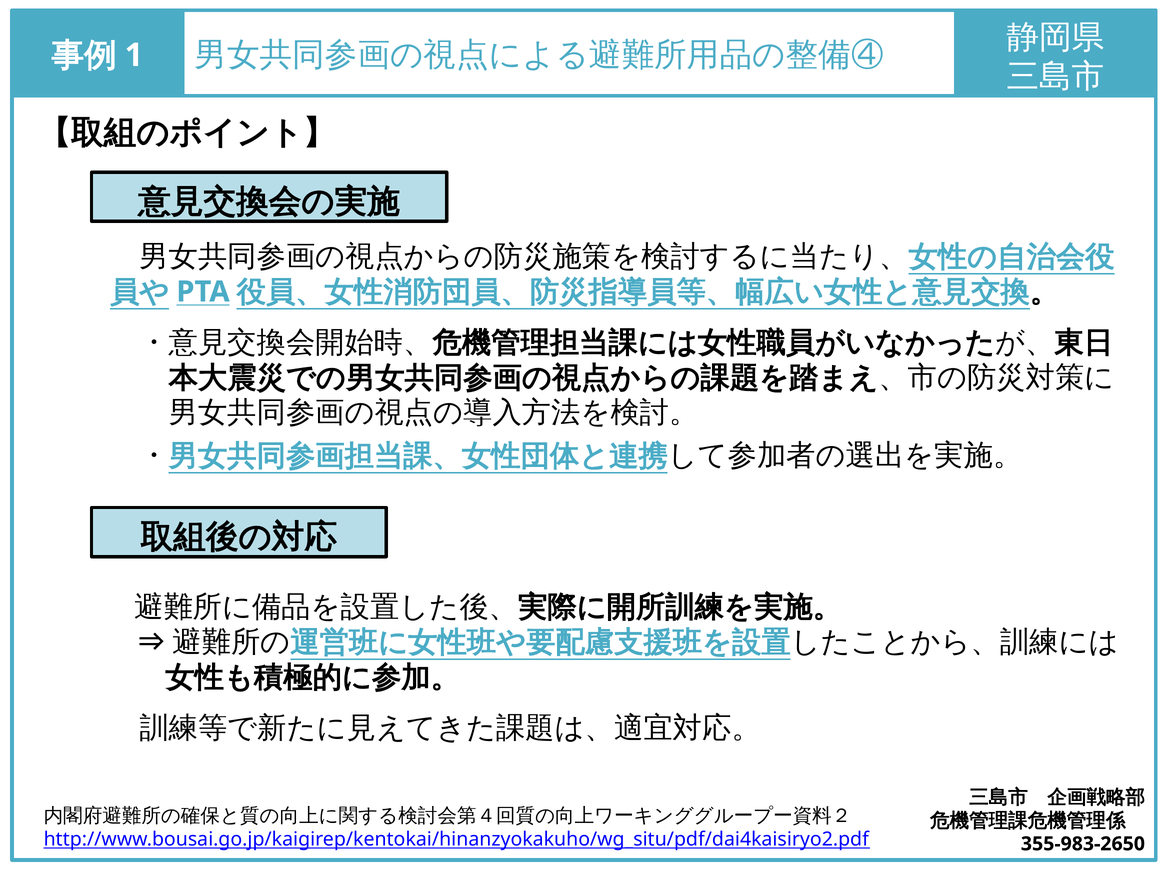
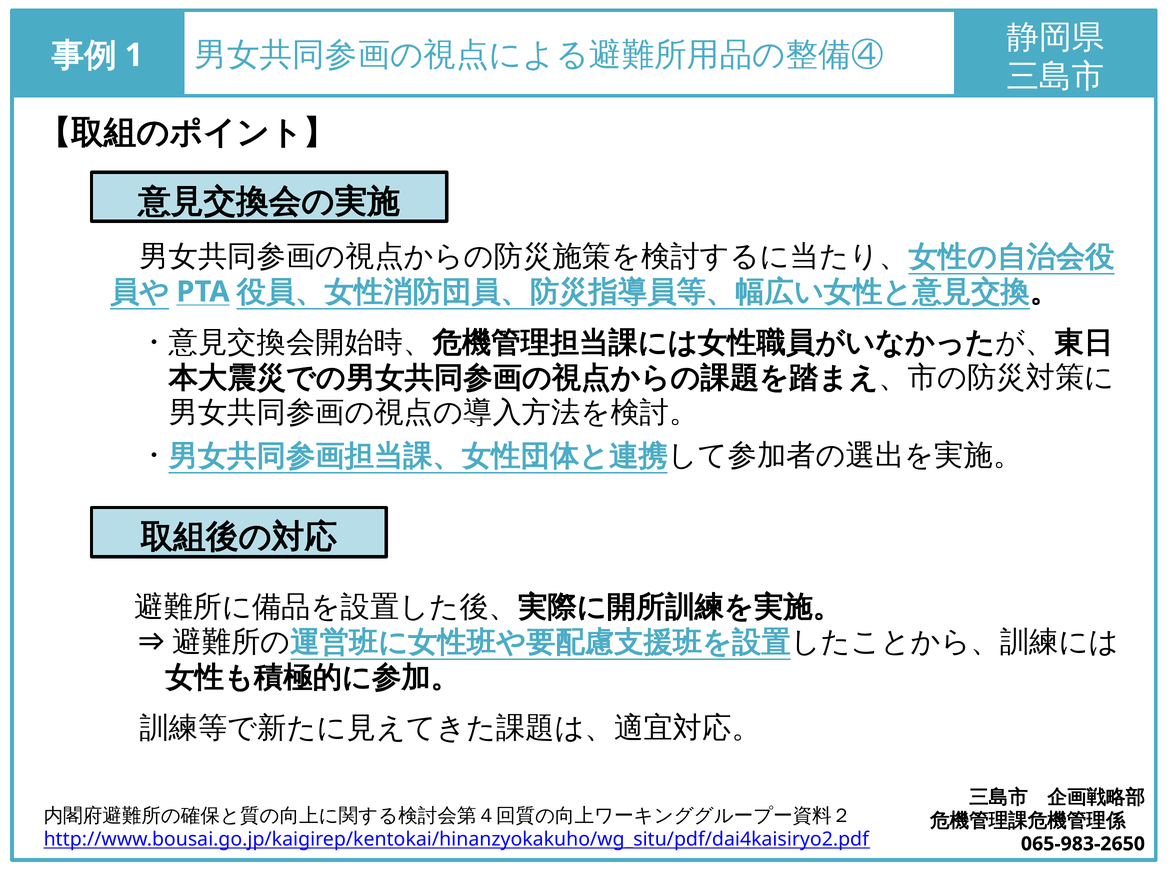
355-983-2650: 355-983-2650 -> 065-983-2650 (1083, 845)
